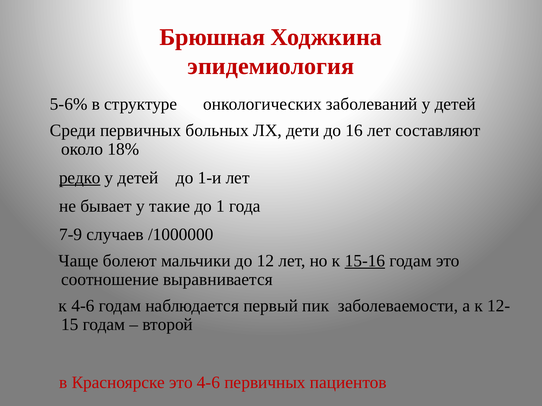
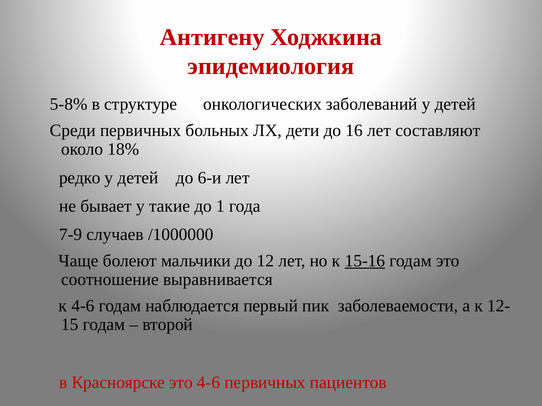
Брюшная: Брюшная -> Антигену (212, 37)
5-6%: 5-6% -> 5-8% (69, 104)
редко underline: present -> none (80, 178)
1-и: 1-и -> 6-и (210, 178)
